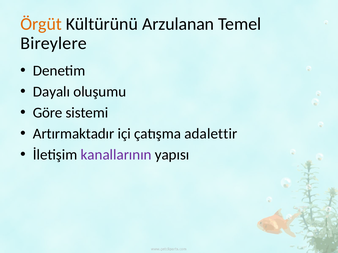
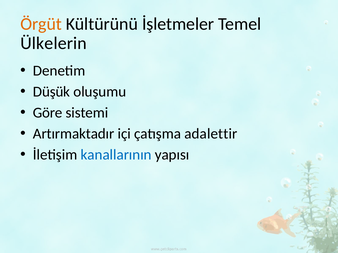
Arzulanan: Arzulanan -> İşletmeler (178, 24)
Bireylere: Bireylere -> Ülkelerin (54, 43)
Dayalı: Dayalı -> Düşük (52, 92)
kanallarının colour: purple -> blue (116, 155)
